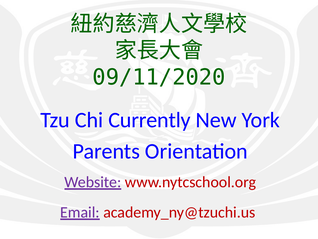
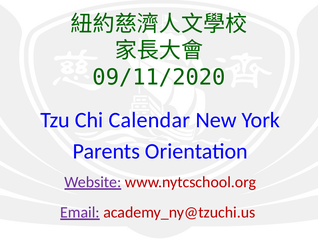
Currently: Currently -> Calendar (149, 120)
